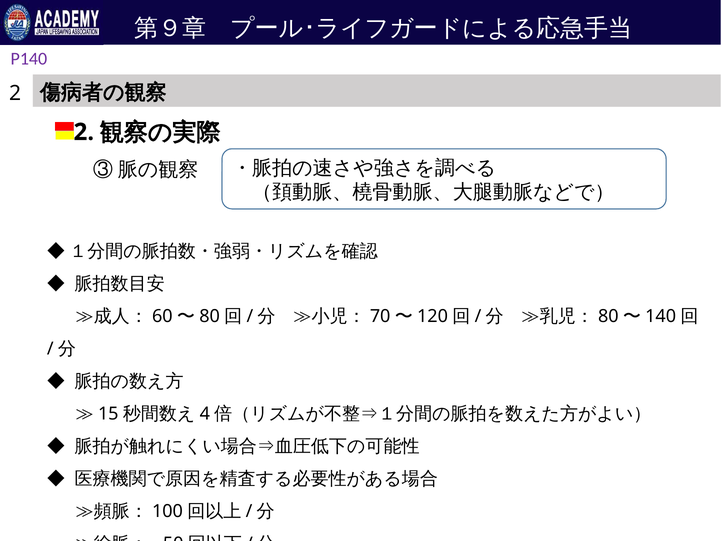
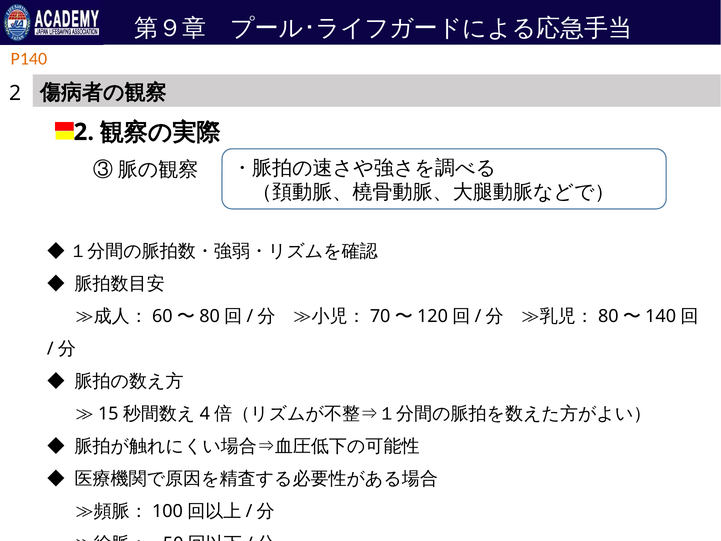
P140 colour: purple -> orange (29, 59)
